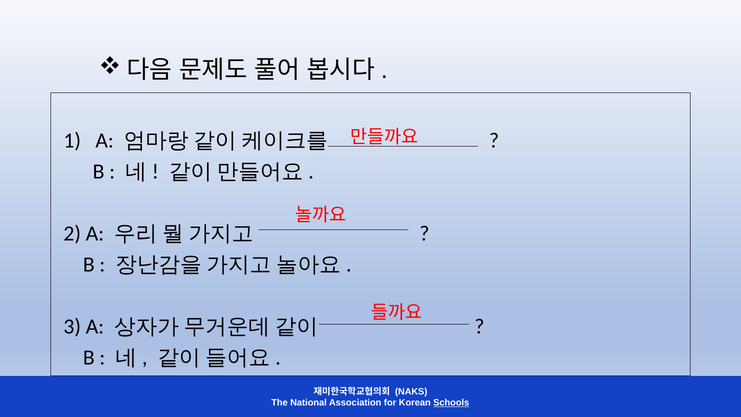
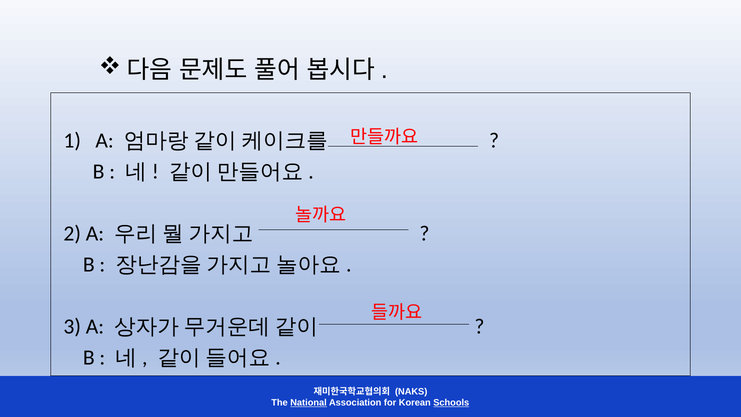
National underline: none -> present (309, 402)
